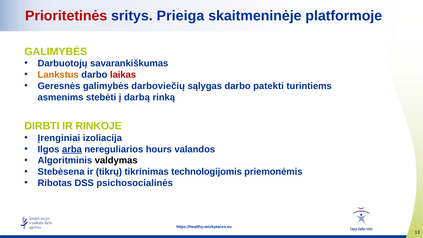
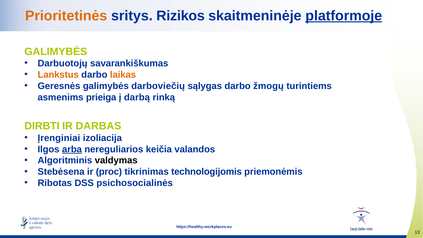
Prioritetinės colour: red -> orange (66, 16)
Prieiga: Prieiga -> Rizikos (181, 16)
platformoje underline: none -> present (344, 16)
laikas colour: red -> orange (123, 75)
patekti: patekti -> žmogų (268, 86)
stebėti: stebėti -> prieiga (101, 97)
RINKOJE: RINKOJE -> DARBAS (98, 126)
hours: hours -> keičia (159, 149)
tikrų: tikrų -> proc (109, 172)
